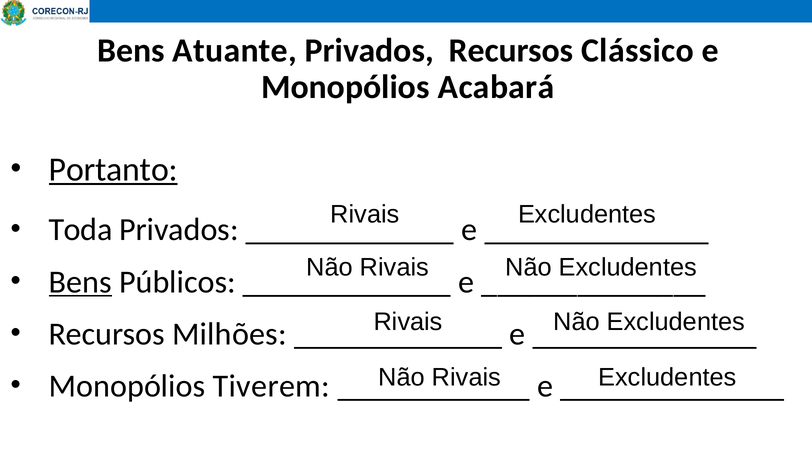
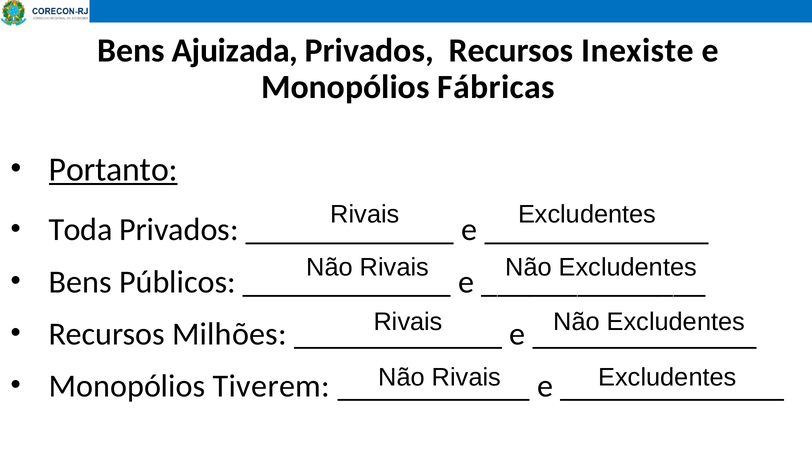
Atuante: Atuante -> Ajuizada (235, 50)
Clássico: Clássico -> Inexiste (638, 50)
Acabará: Acabará -> Fábricas (496, 87)
Bens underline: present -> none (80, 282)
